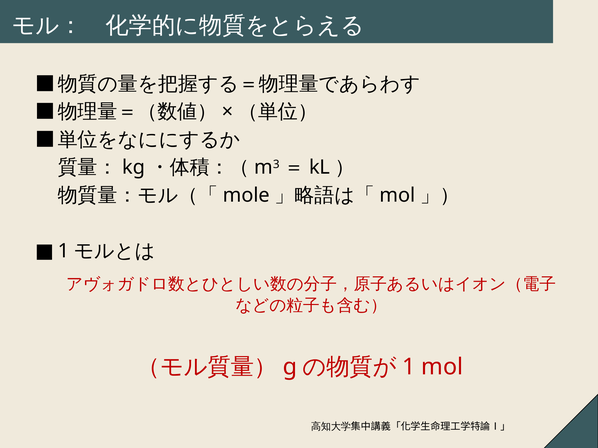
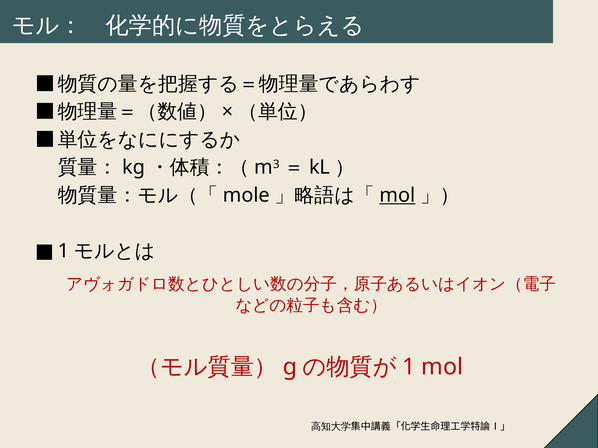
mol underline: none -> present (397, 195)
